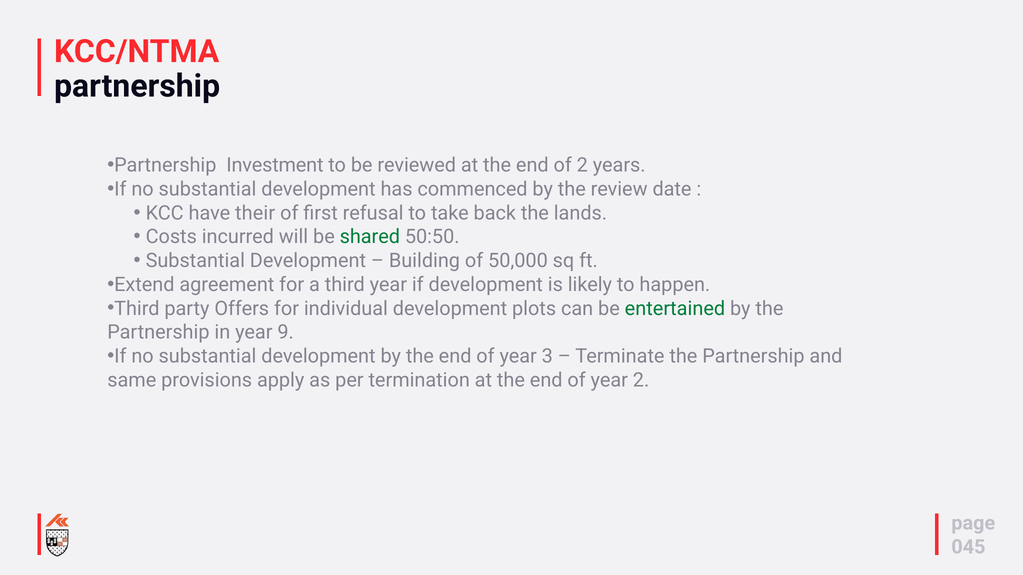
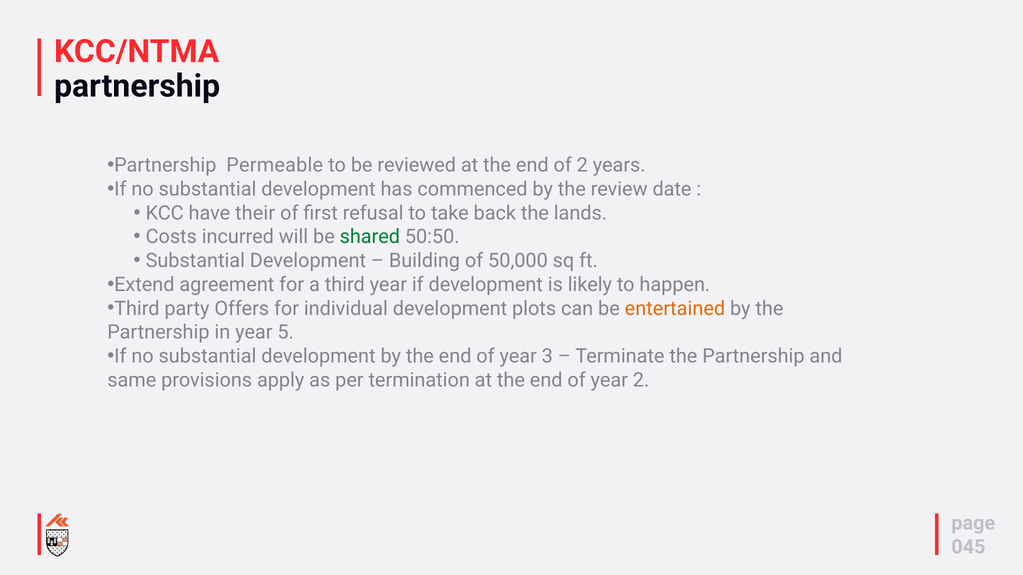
Investment: Investment -> Permeable (275, 165)
entertained colour: green -> orange (675, 309)
9: 9 -> 5 (286, 333)
